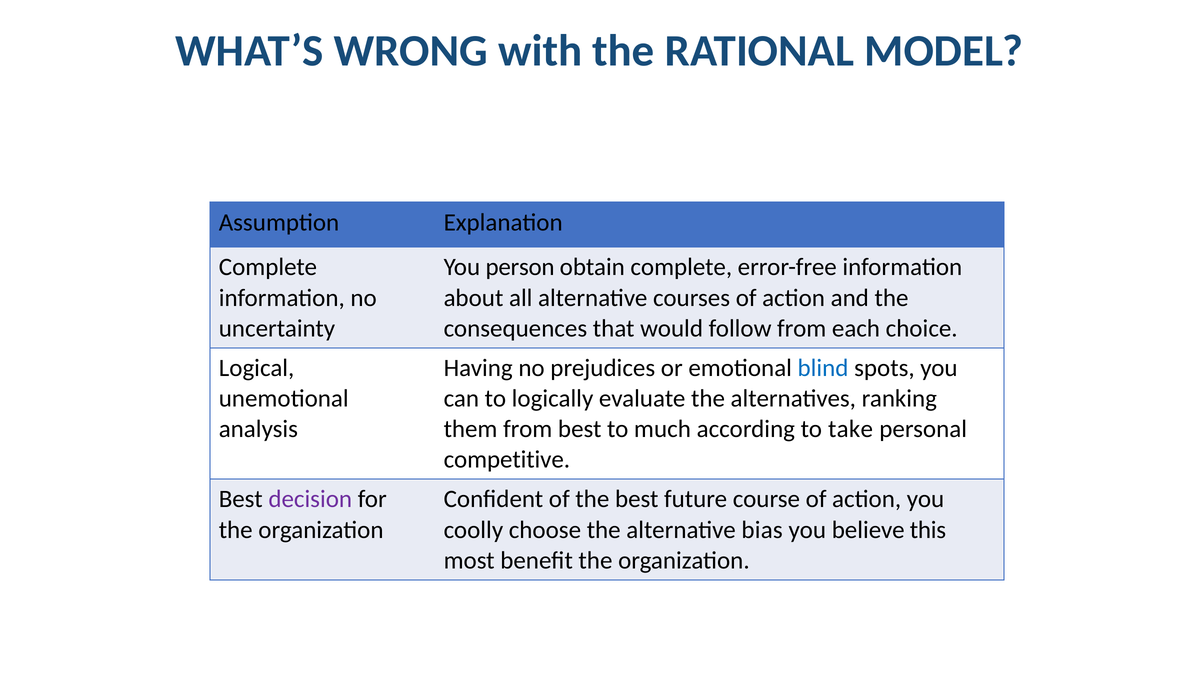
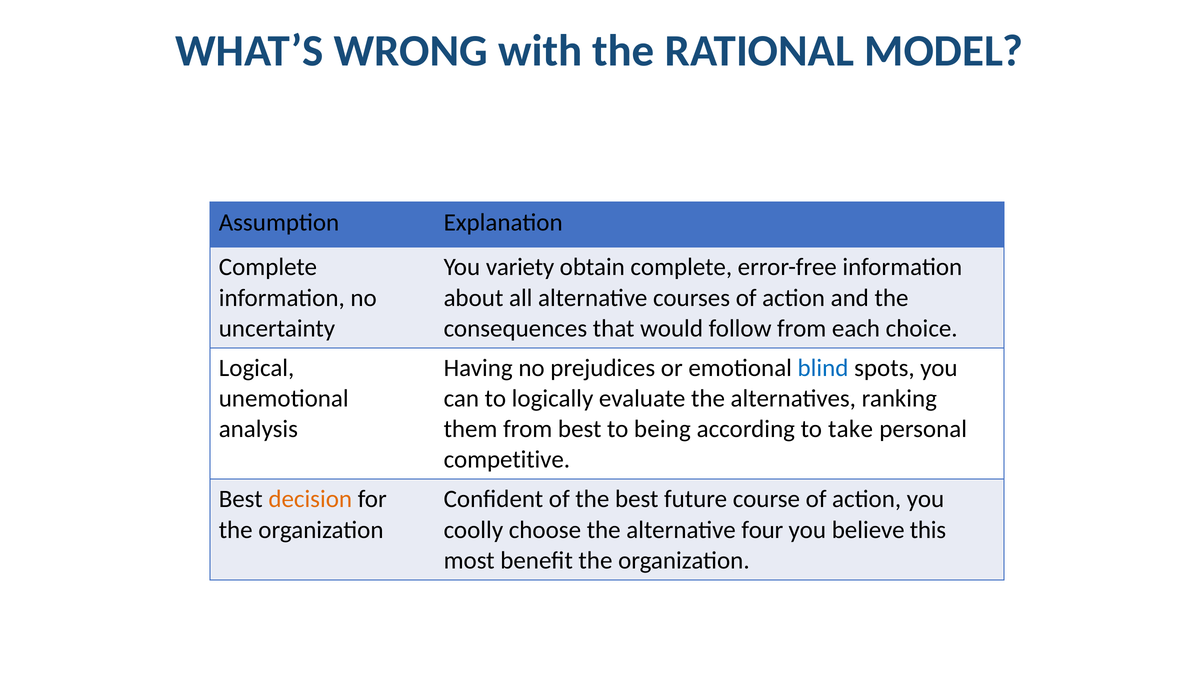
person: person -> variety (520, 267)
much: much -> being (662, 429)
decision colour: purple -> orange (310, 500)
bias: bias -> four (762, 530)
